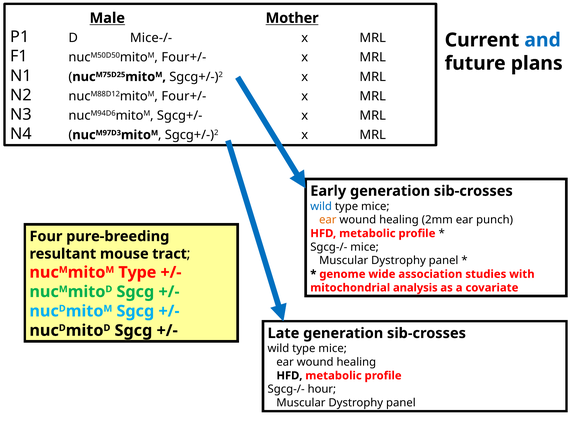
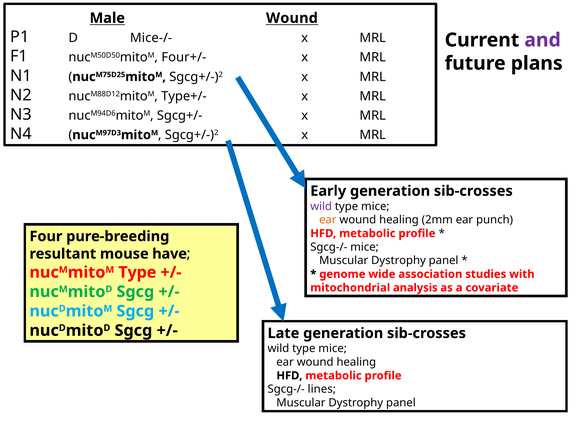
Male Mother: Mother -> Wound (292, 18)
and colour: blue -> purple (543, 40)
nucM88D12mitoM Four+/-: Four+/- -> Type+/- (184, 96)
wild colour: blue -> purple (321, 207)
tract: tract -> have (170, 254)
hour: hour -> lines (322, 390)
